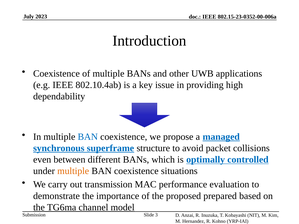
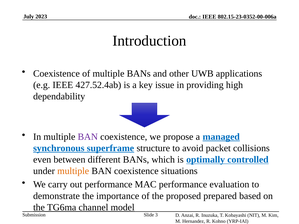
802.10.4ab: 802.10.4ab -> 427.52.4ab (98, 85)
BAN colour: blue -> purple (88, 137)
out transmission: transmission -> performance (109, 185)
